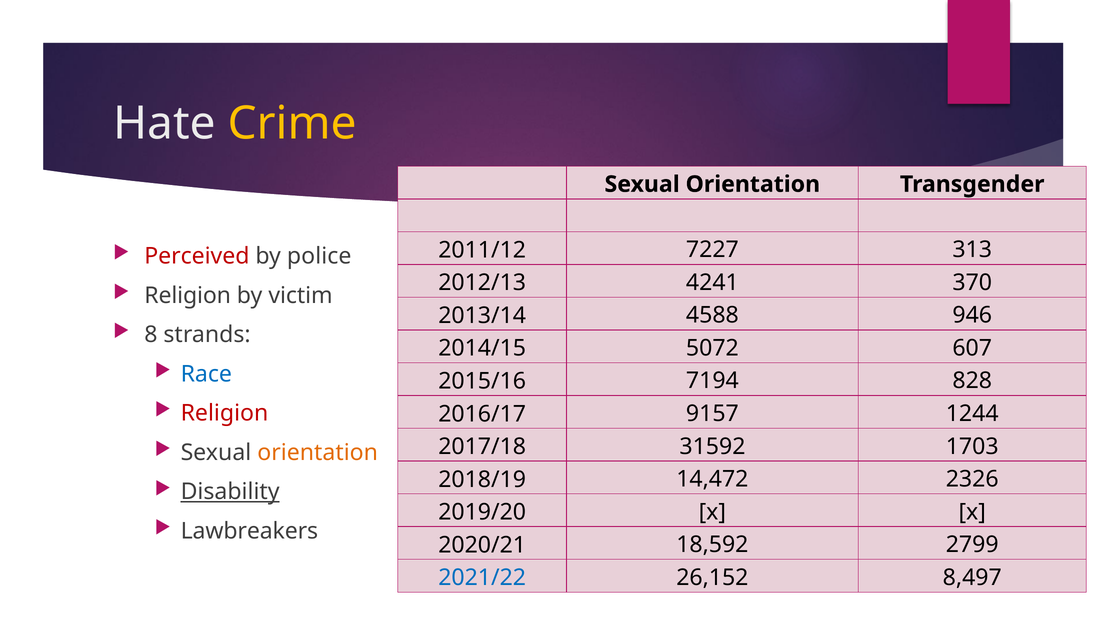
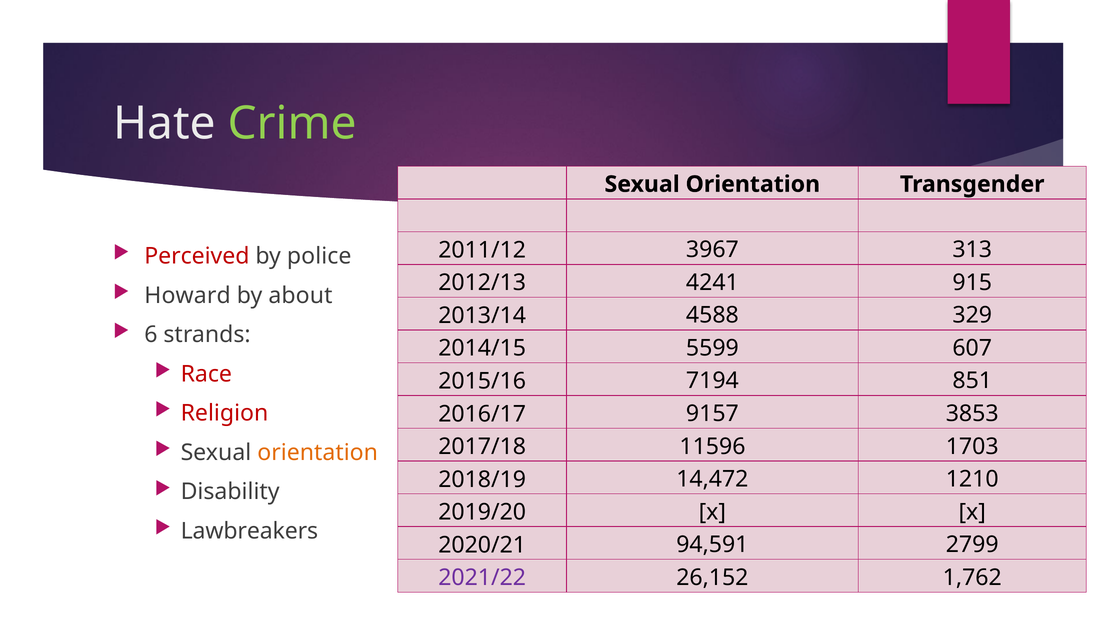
Crime colour: yellow -> light green (292, 124)
7227: 7227 -> 3967 (712, 250)
370: 370 -> 915 (972, 282)
Religion: Religion -> Howard (188, 295)
victim: victim -> about (300, 295)
946: 946 -> 329 (972, 315)
8: 8 -> 6 (151, 335)
5072: 5072 -> 5599 (712, 348)
Race colour: blue -> red (206, 374)
828: 828 -> 851 (972, 381)
1244: 1244 -> 3853 (972, 413)
31592: 31592 -> 11596 (712, 446)
2326: 2326 -> 1210 (972, 479)
Disability underline: present -> none (230, 492)
18,592: 18,592 -> 94,591 (712, 544)
2021/22 colour: blue -> purple (482, 577)
8,497: 8,497 -> 1,762 (972, 577)
